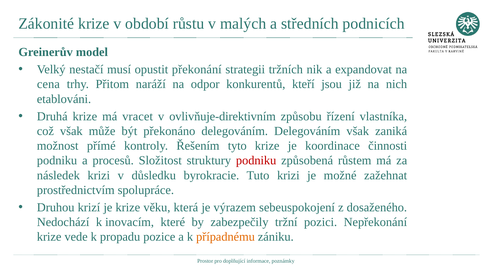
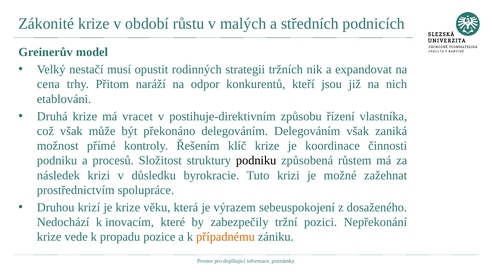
překonání: překonání -> rodinných (197, 69)
ovlivňuje-direktivním: ovlivňuje-direktivním -> postihuje-direktivním (222, 116)
tyto: tyto -> klíč (237, 146)
podniku colour: red -> black (256, 160)
